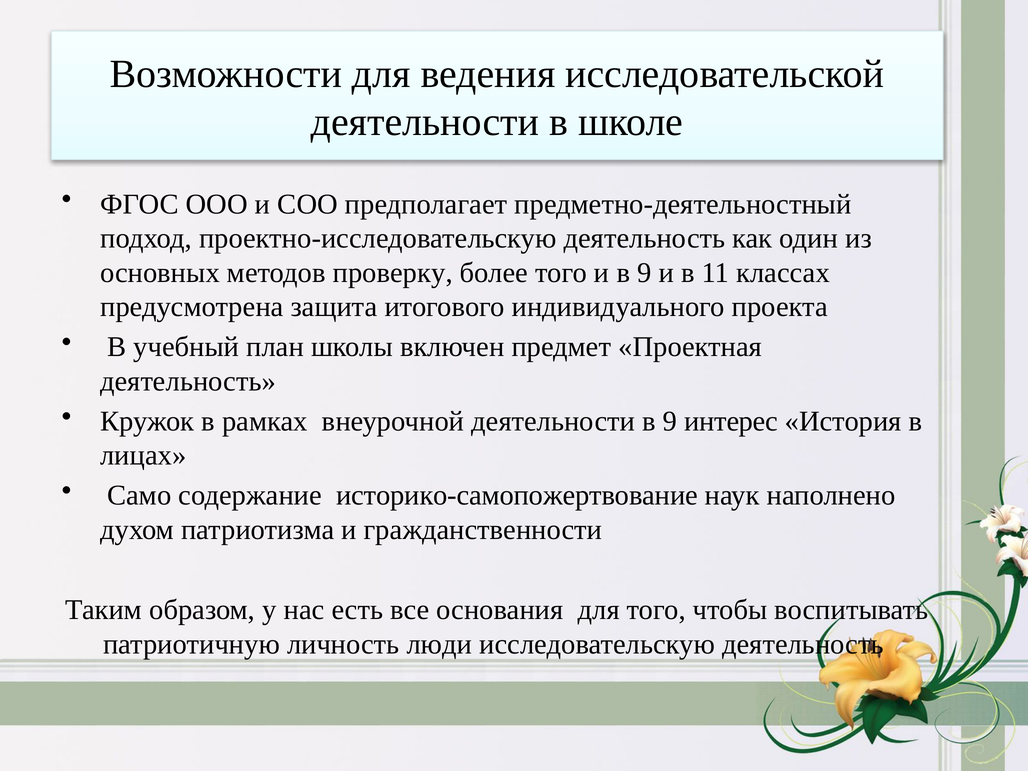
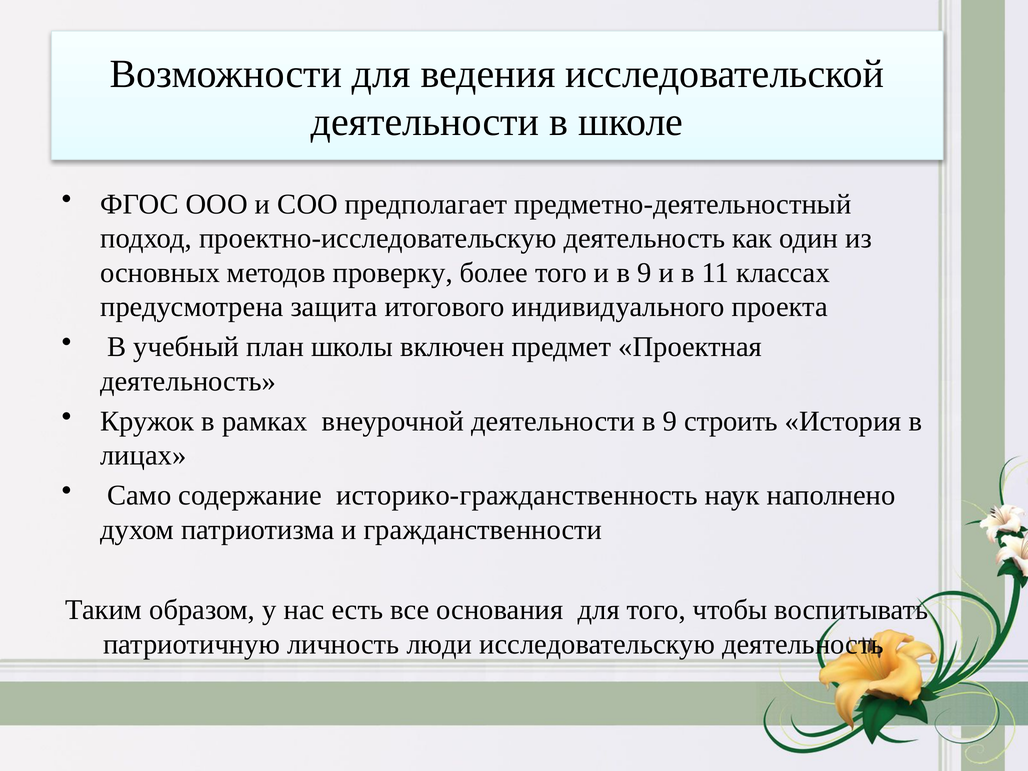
интерес: интерес -> строить (731, 421)
историко-самопожертвование: историко-самопожертвование -> историко-гражданственность (517, 496)
